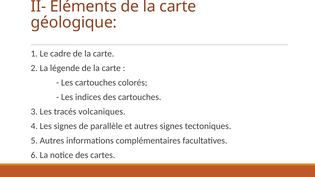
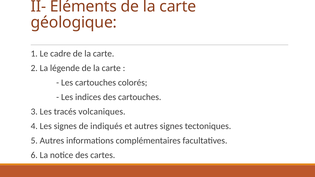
parallèle: parallèle -> indiqués (106, 126)
